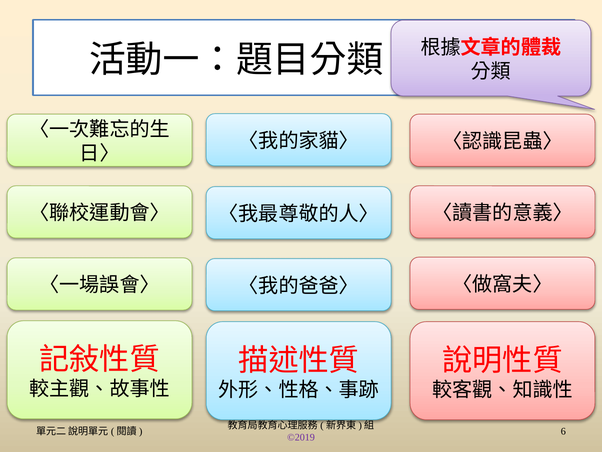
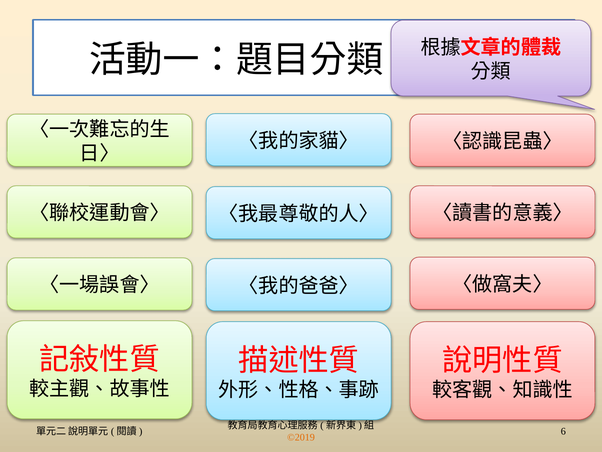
©2019 colour: purple -> orange (301, 437)
